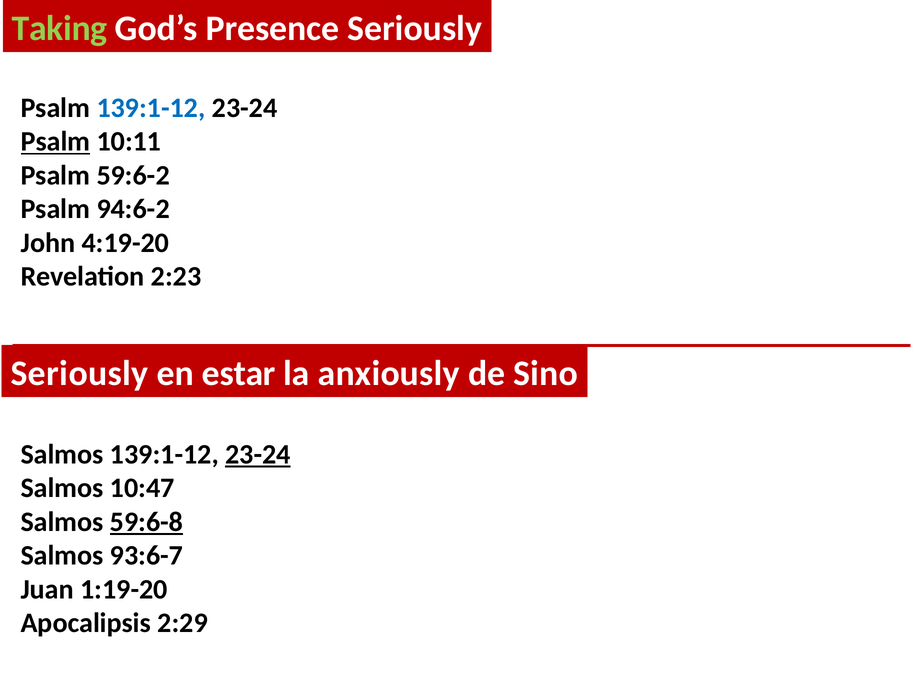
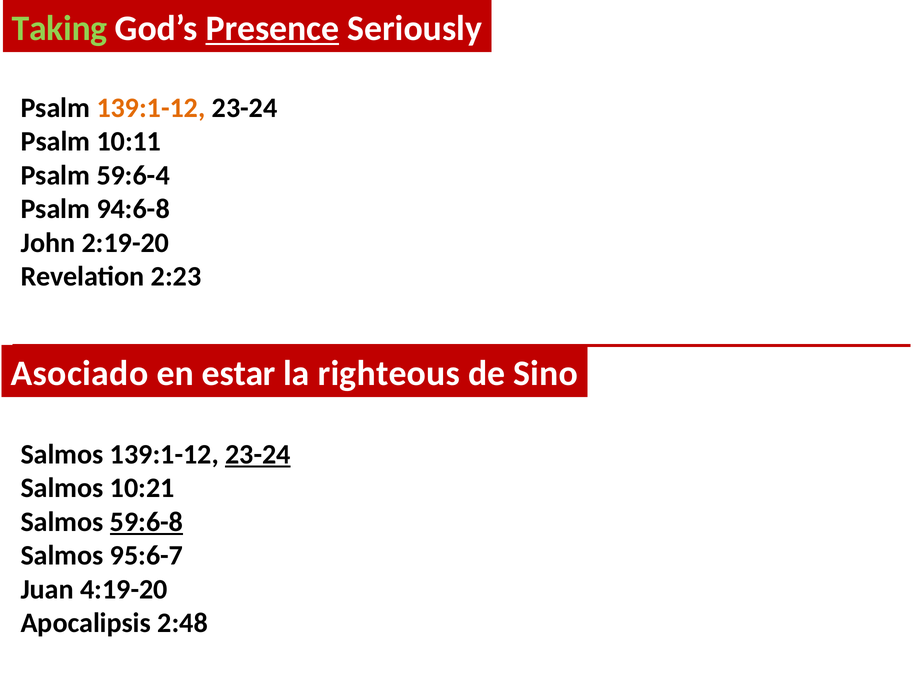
Presence underline: none -> present (272, 28)
139:1-12 colour: blue -> orange (151, 108)
Psalm underline: present -> none (56, 142)
59:6-2: 59:6-2 -> 59:6-4 (133, 175)
94:6-2: 94:6-2 -> 94:6-8 (133, 209)
4:19-20: 4:19-20 -> 2:19-20 (125, 243)
Seriously: Seriously -> Asociado (80, 373)
anxiously: anxiously -> righteous (389, 373)
10:47: 10:47 -> 10:21 (142, 488)
93:6-7: 93:6-7 -> 95:6-7 (147, 555)
1:19-20: 1:19-20 -> 4:19-20 (124, 589)
2:29: 2:29 -> 2:48 (183, 623)
